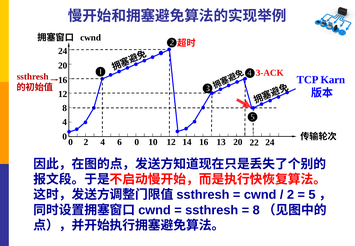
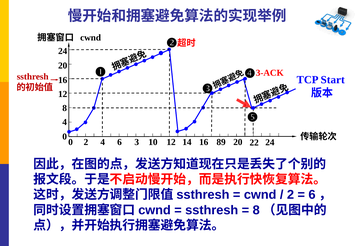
Karn: Karn -> Start (333, 80)
6 0: 0 -> 3 (137, 142)
13: 13 -> 89 (221, 142)
5: 5 -> 6 (312, 195)
